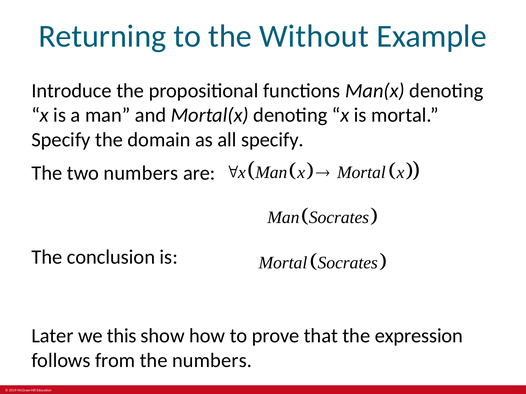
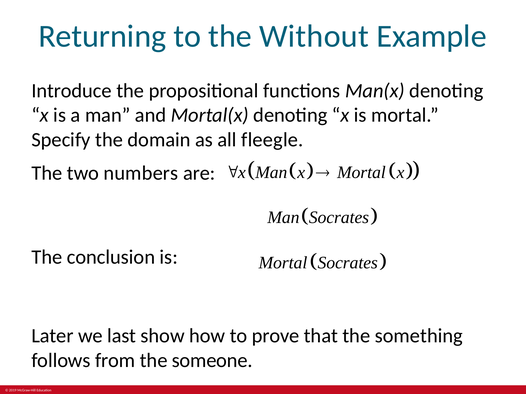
all specify: specify -> fleegle (272, 140)
this: this -> last (122, 336)
expression: expression -> something (419, 336)
the numbers: numbers -> someone (212, 361)
